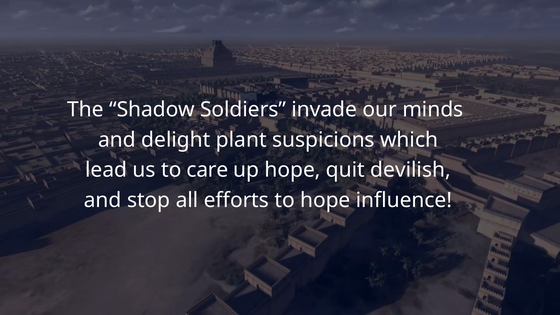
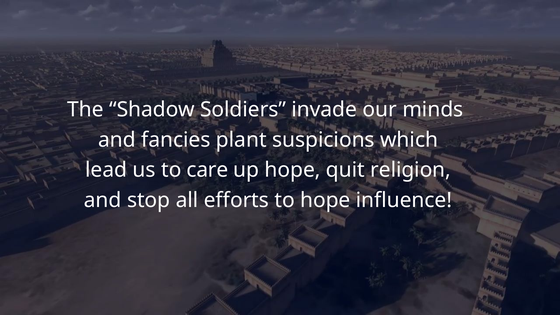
delight: delight -> fancies (176, 140)
devilish: devilish -> religion (411, 170)
